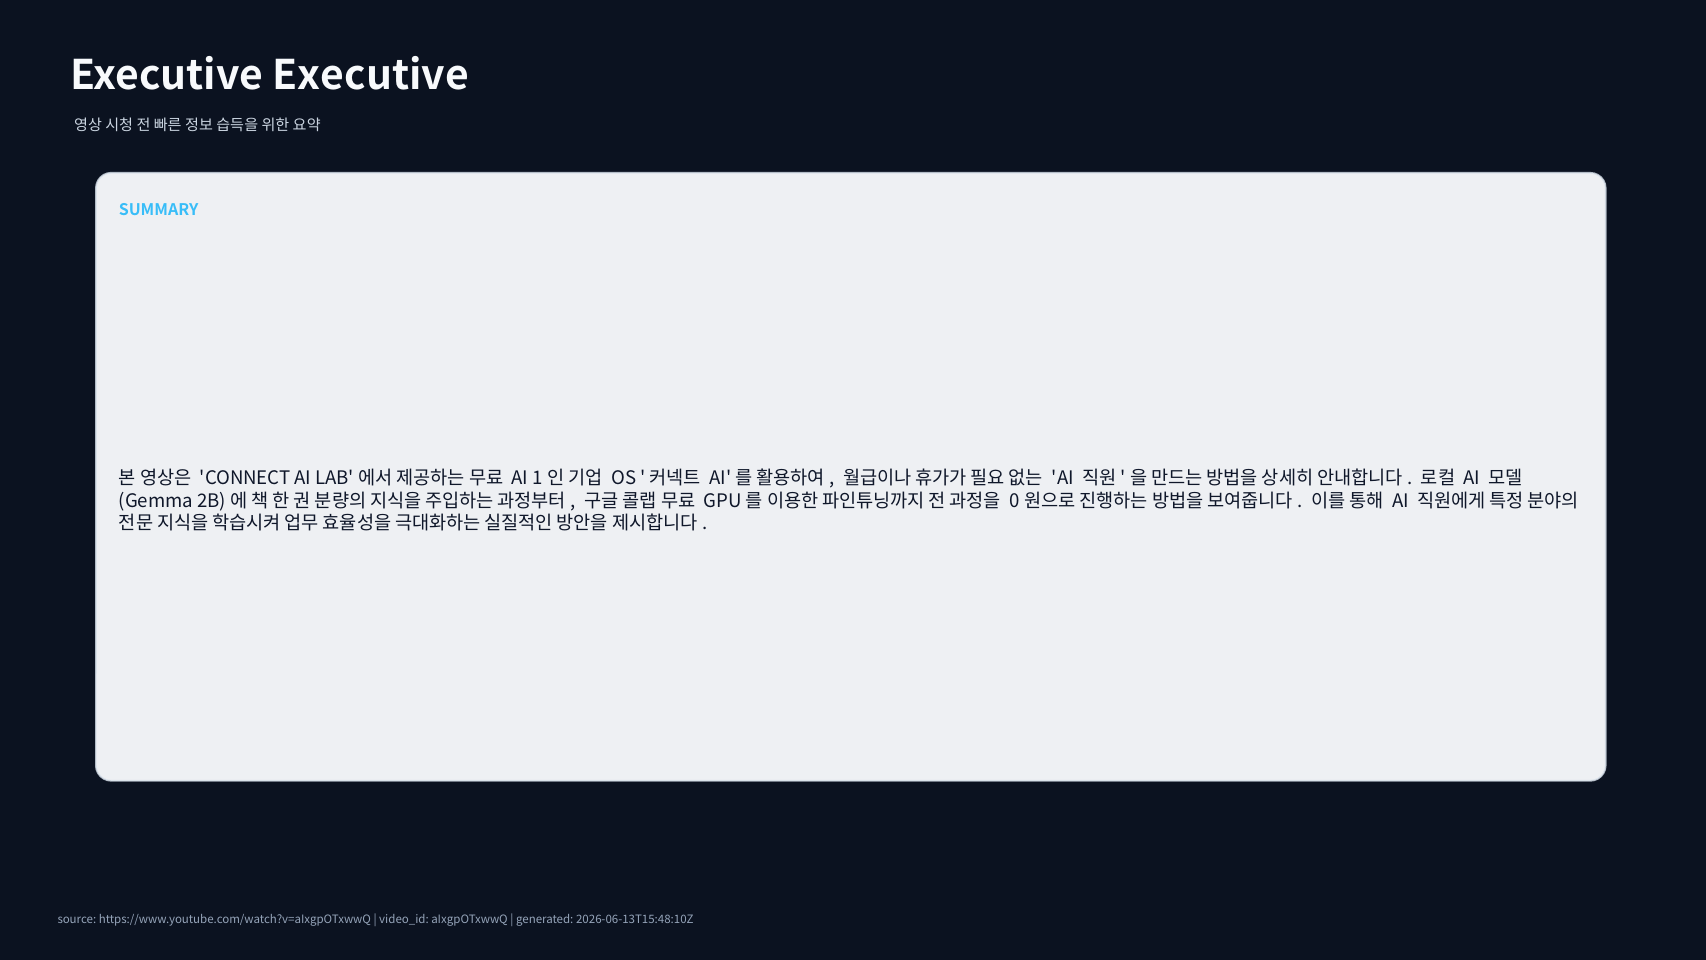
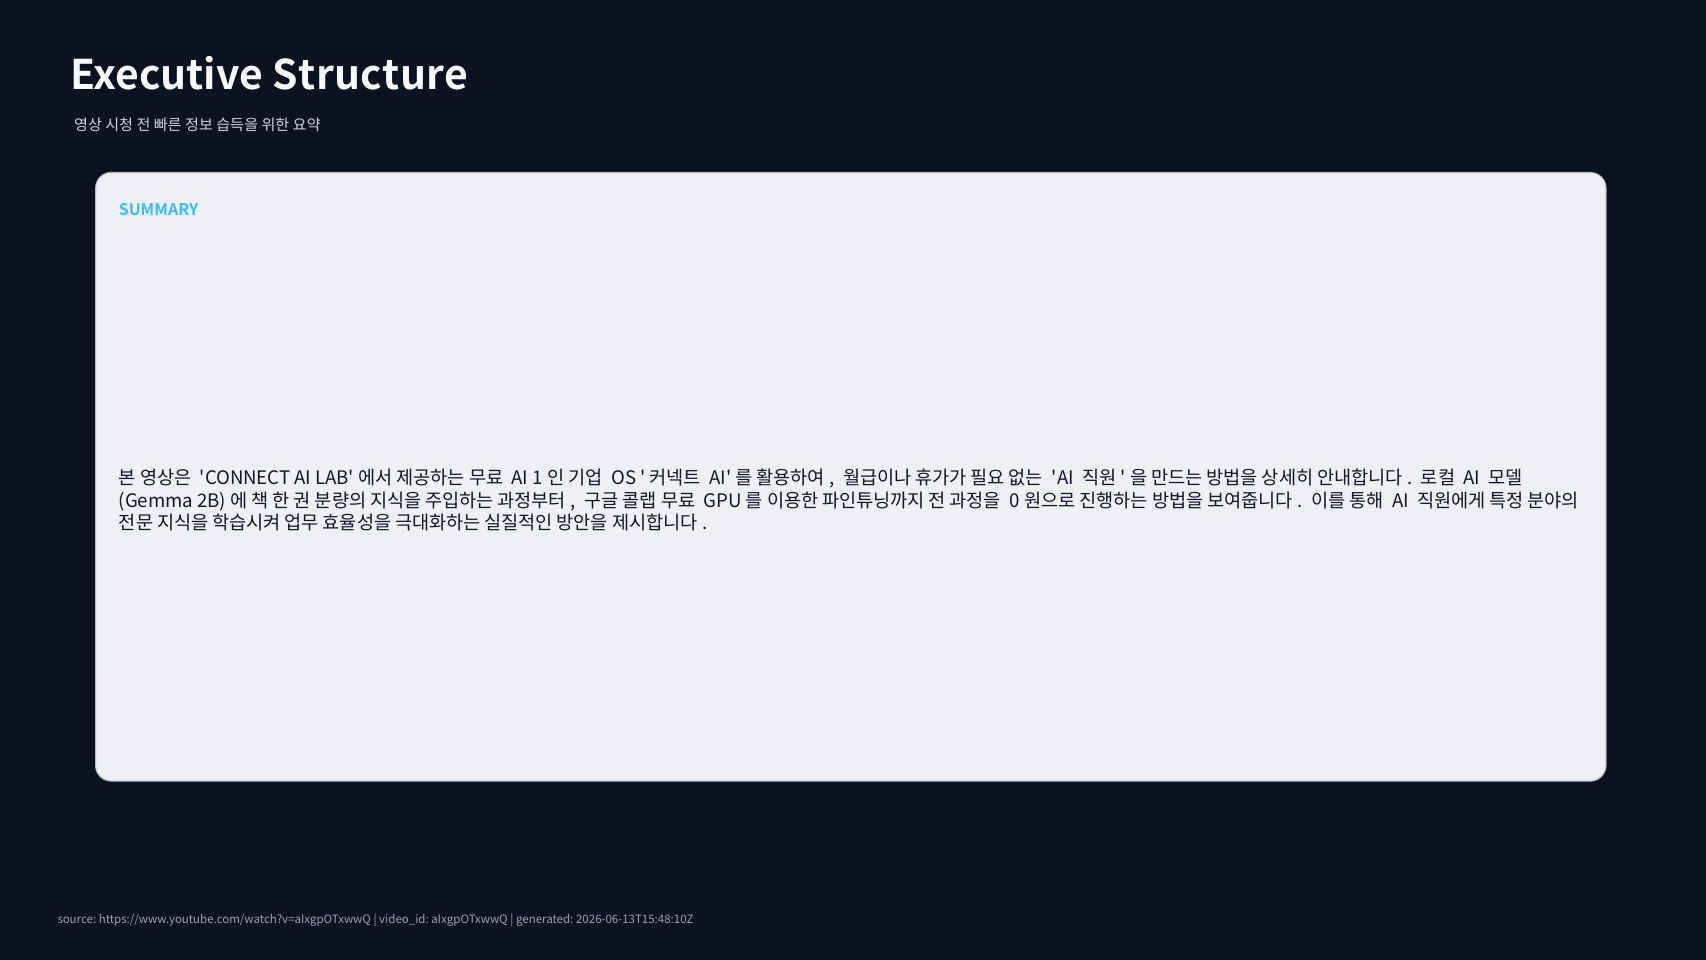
Executive Executive: Executive -> Structure (371, 76)
